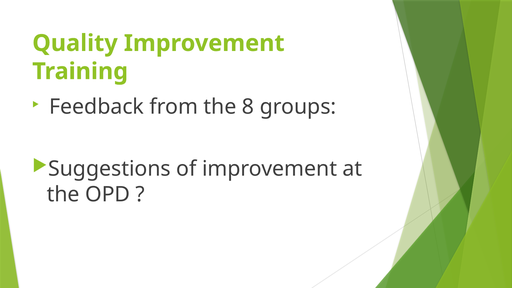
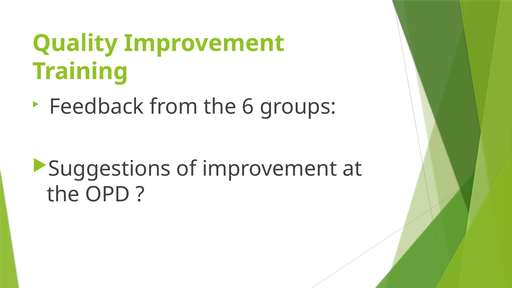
8: 8 -> 6 (248, 107)
